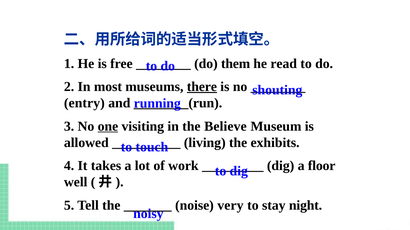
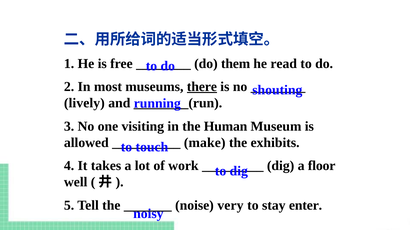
entry: entry -> lively (84, 103)
one underline: present -> none (108, 127)
Believe: Believe -> Human (226, 127)
living: living -> make (205, 143)
night: night -> enter (306, 206)
